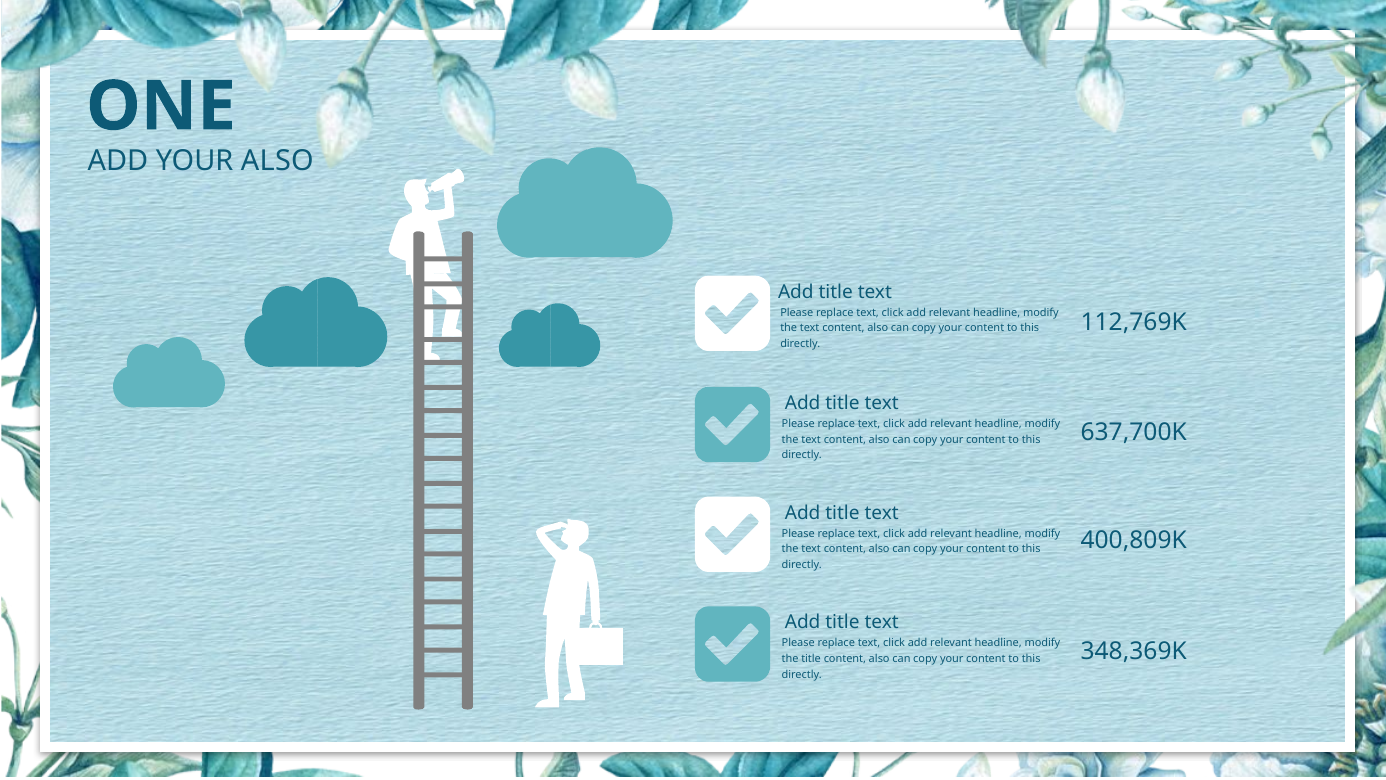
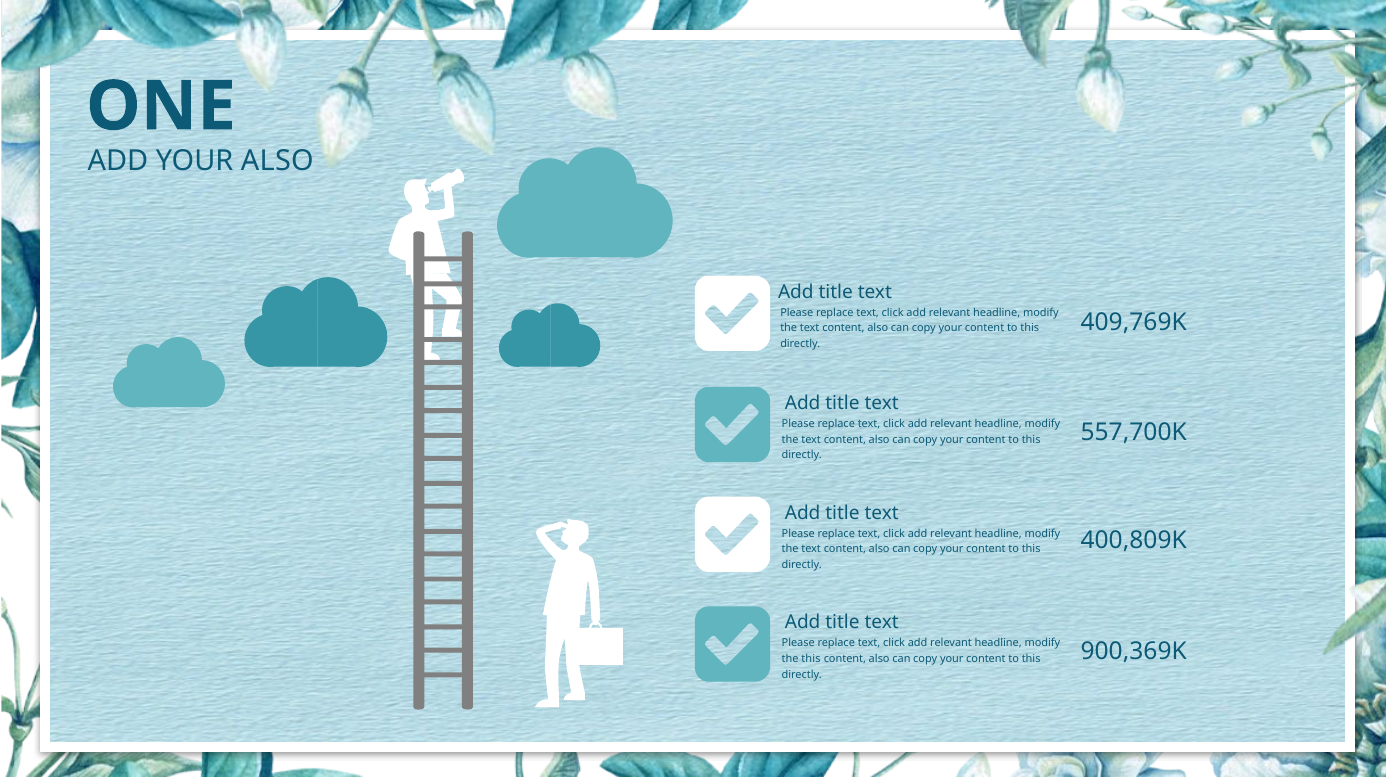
112,769K: 112,769K -> 409,769K (1134, 322)
637,700K: 637,700K -> 557,700K (1134, 432)
348,369K: 348,369K -> 900,369K (1134, 651)
the title: title -> this (811, 659)
